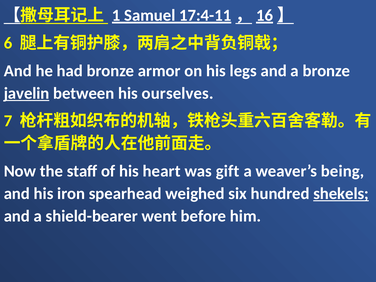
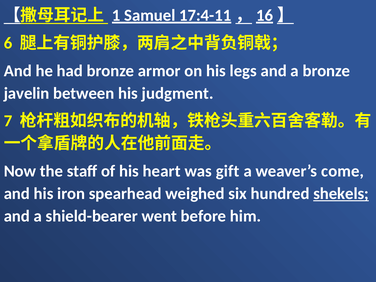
javelin underline: present -> none (27, 93)
ourselves: ourselves -> judgment (178, 93)
being: being -> come (343, 171)
